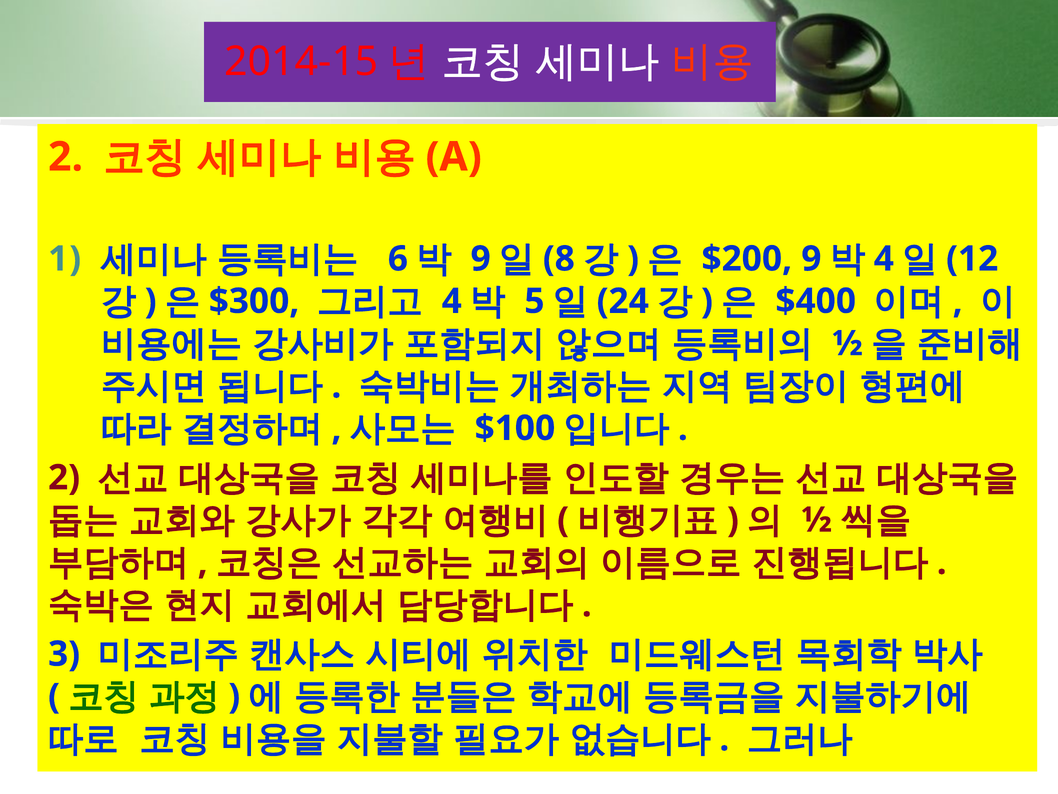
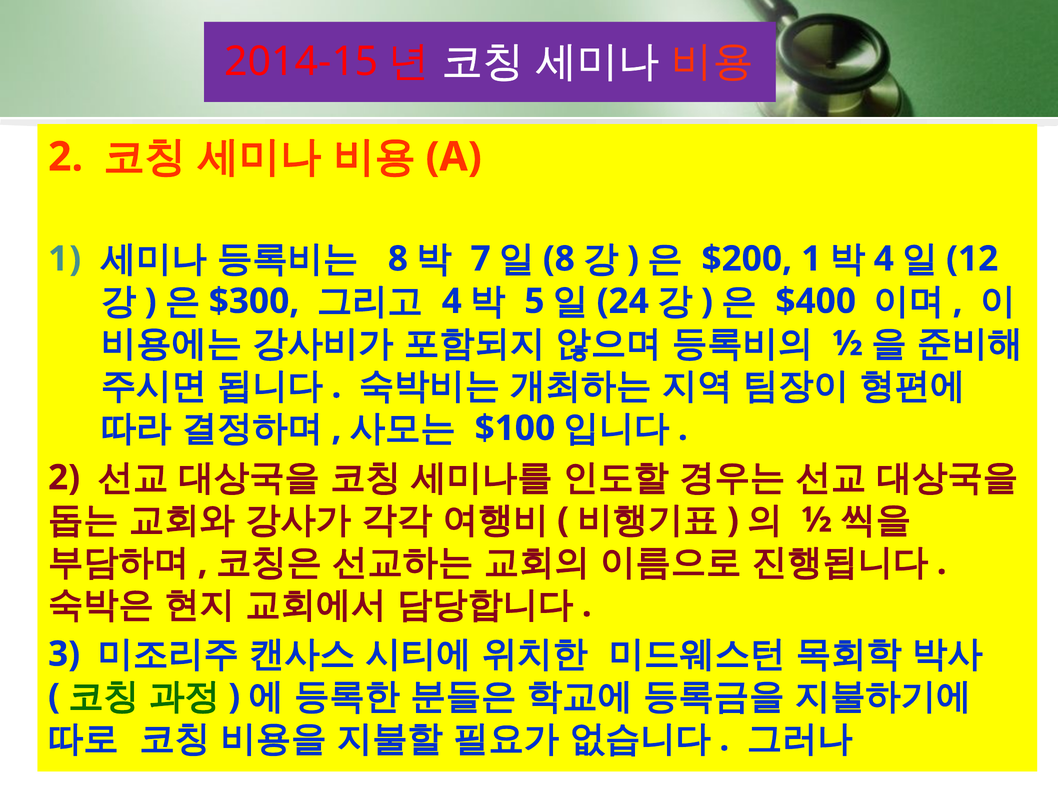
6: 6 -> 8 (398, 259)
9: 9 -> 7 (481, 259)
$200 9: 9 -> 1 (811, 259)
